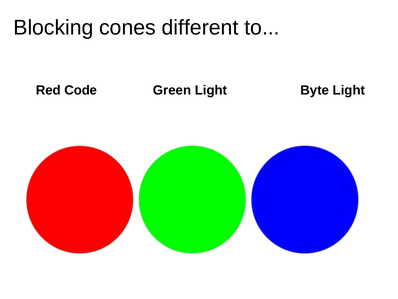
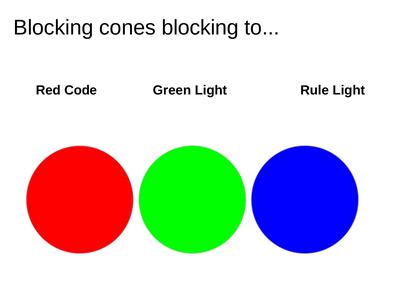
cones different: different -> blocking (200, 28)
Byte: Byte -> Rule (315, 90)
